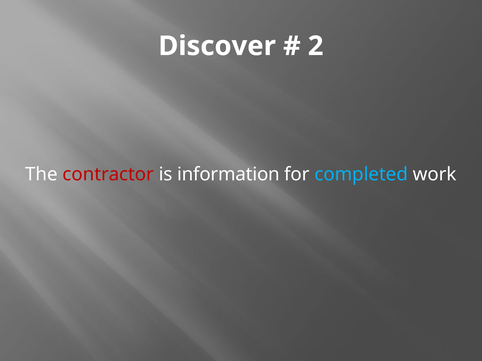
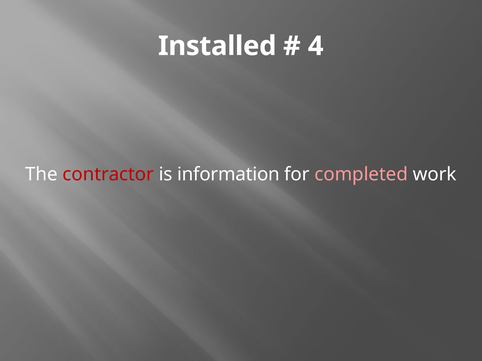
Discover: Discover -> Installed (217, 46)
2: 2 -> 4 (316, 46)
completed colour: light blue -> pink (361, 175)
